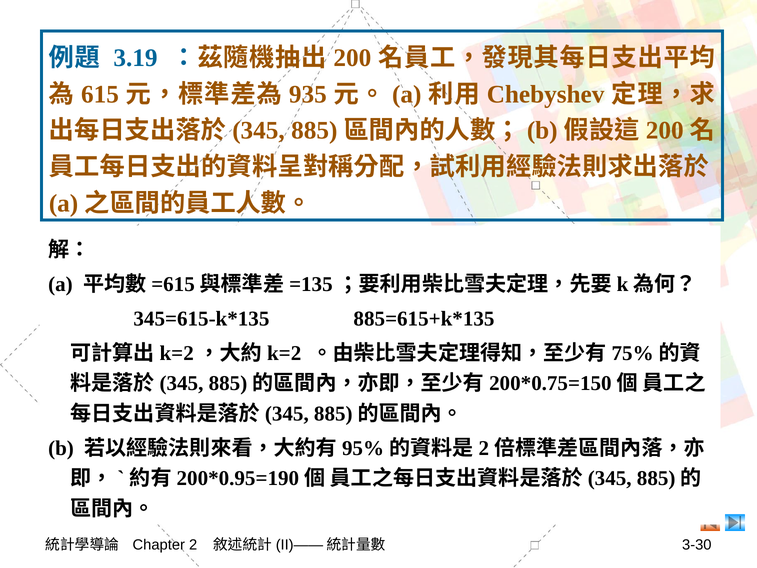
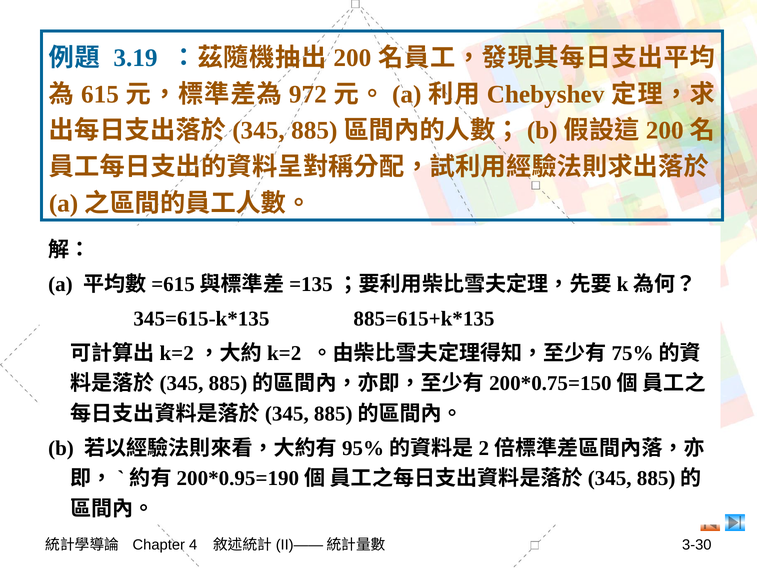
935: 935 -> 972 (308, 94)
2: 2 -> 4 (193, 545)
